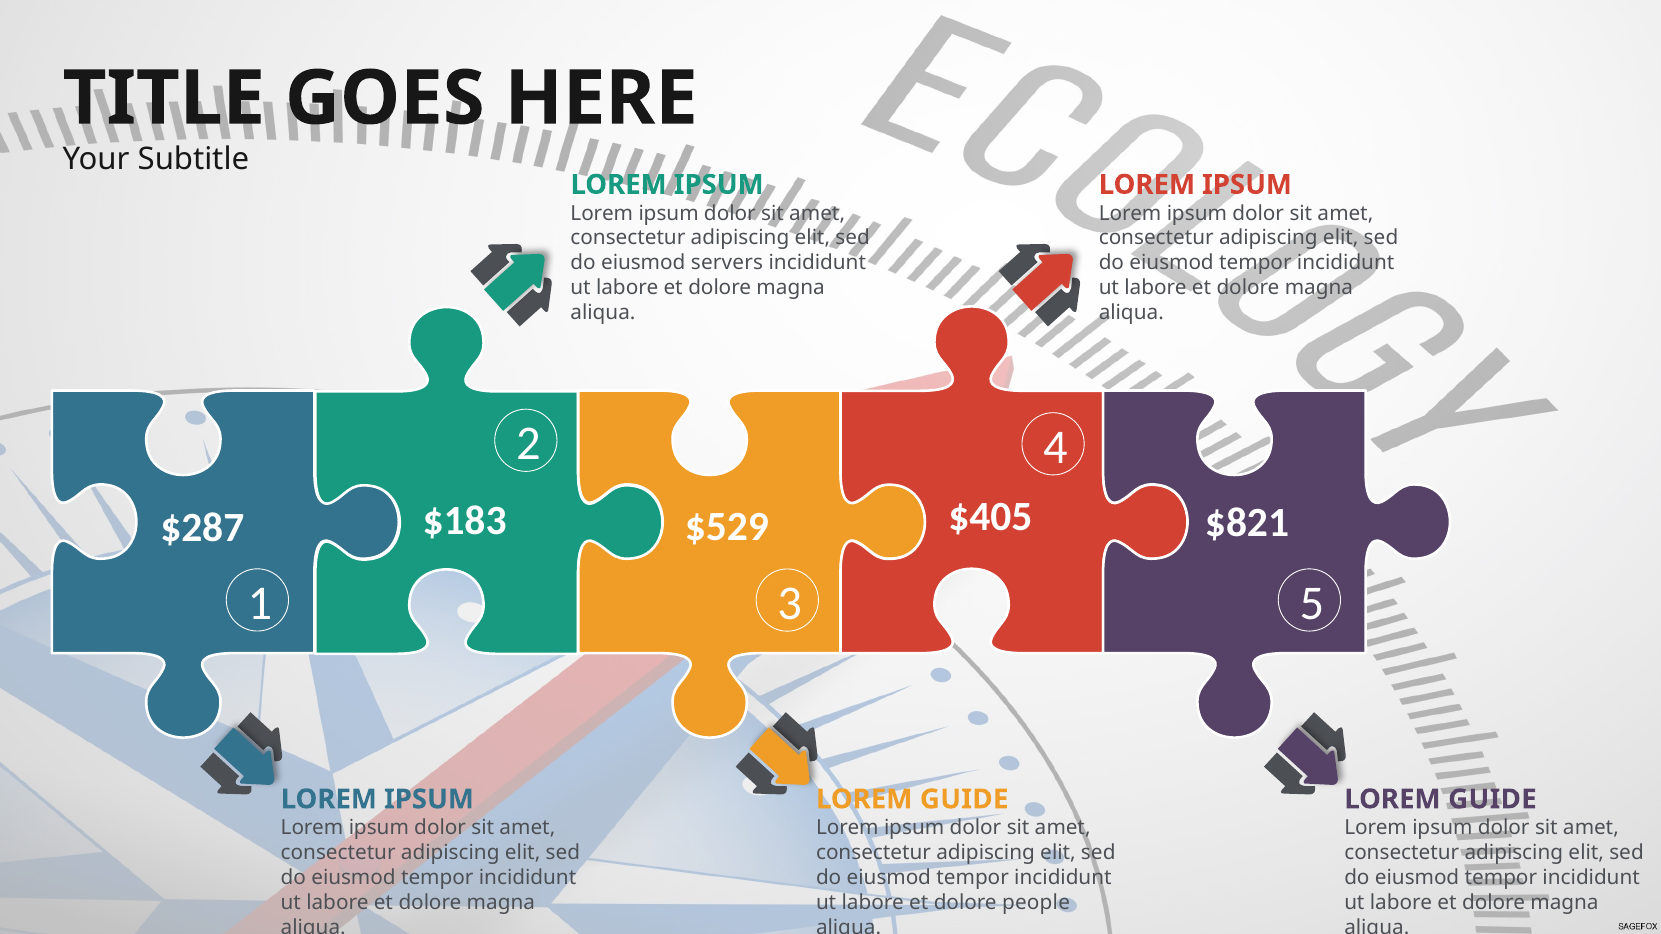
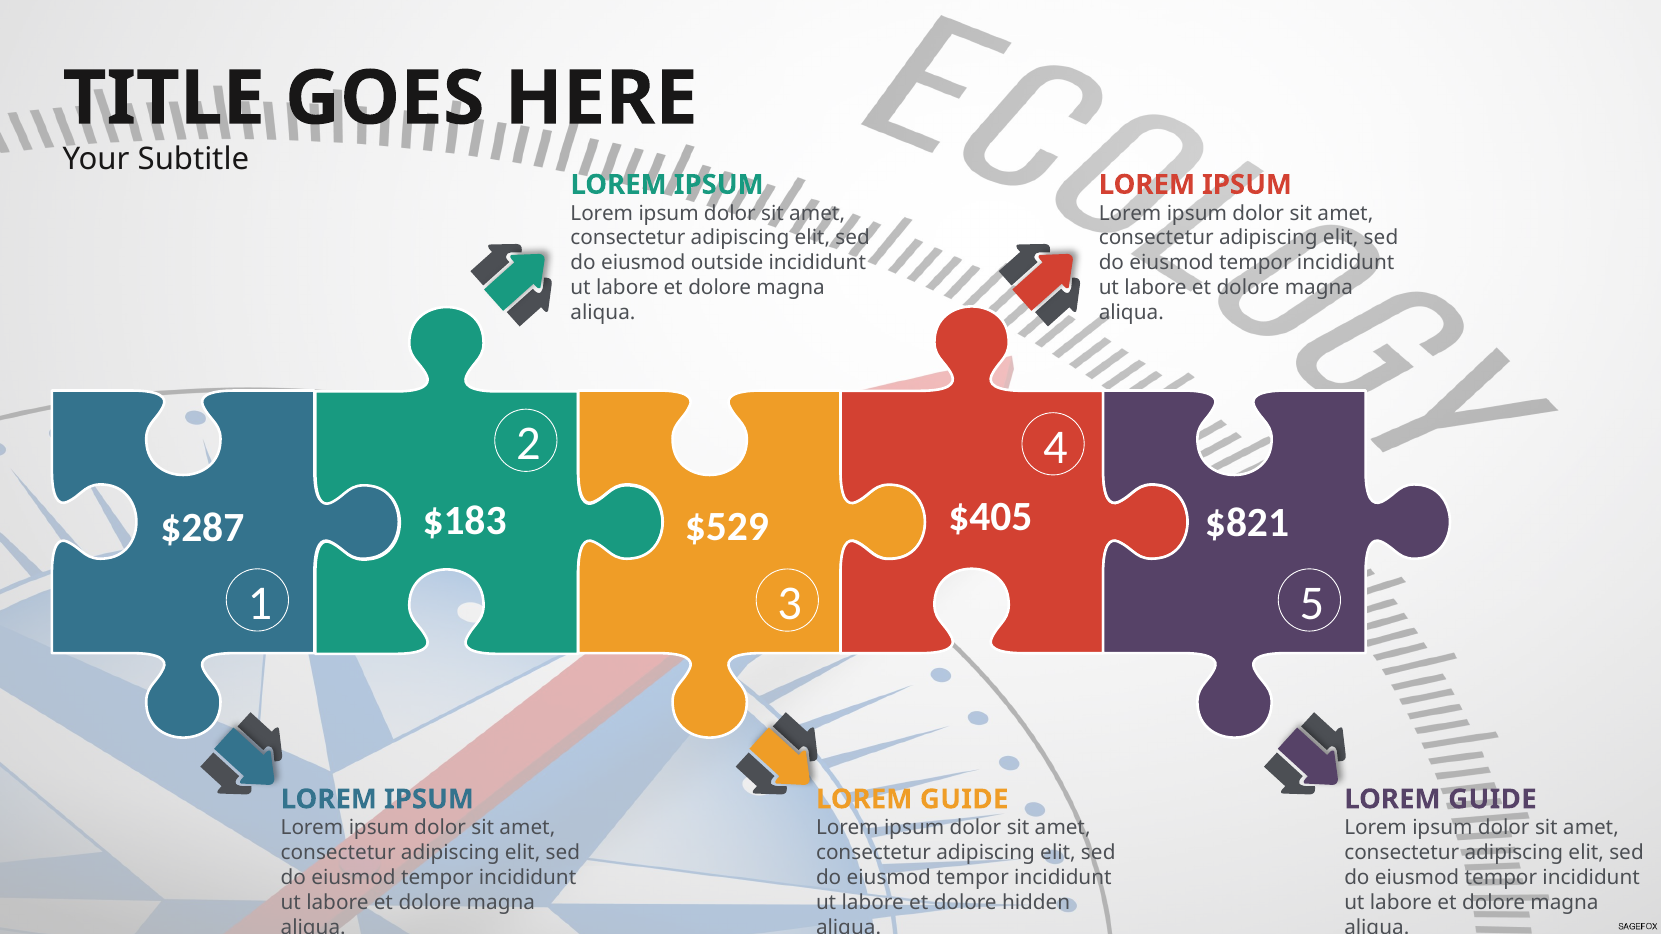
servers: servers -> outside (727, 263)
people: people -> hidden (1036, 903)
